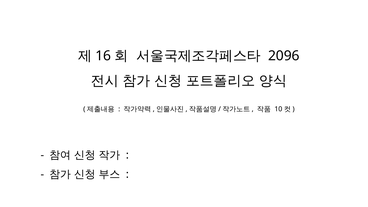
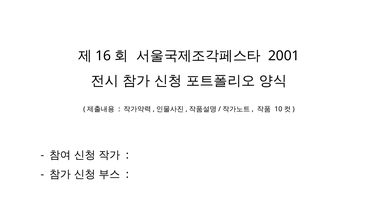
2096: 2096 -> 2001 (284, 56)
